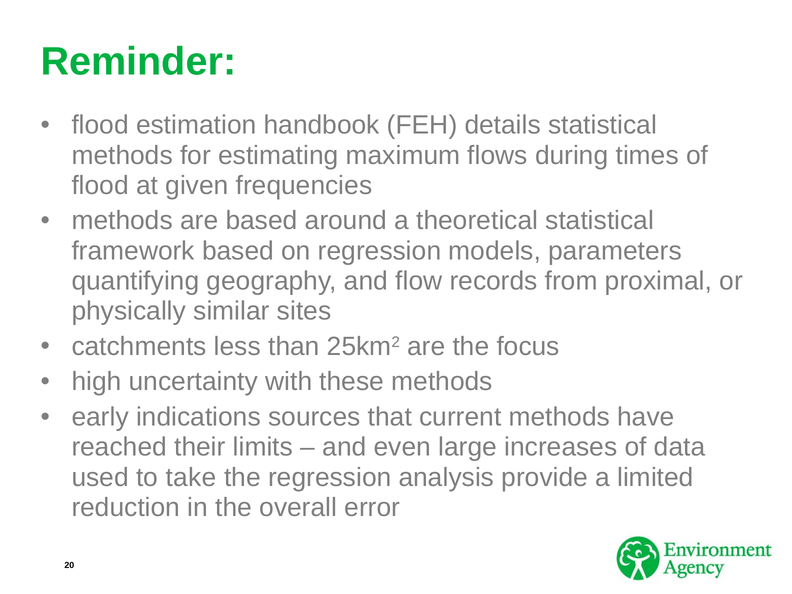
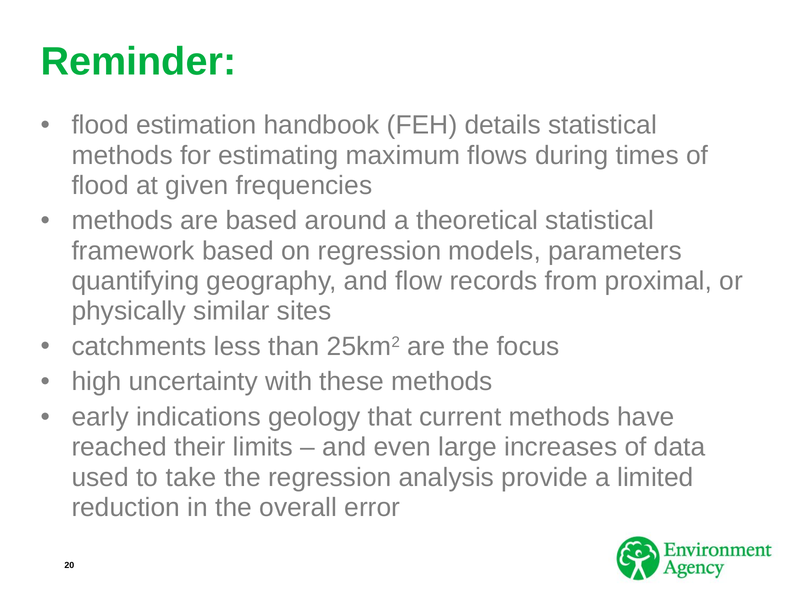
sources: sources -> geology (314, 417)
